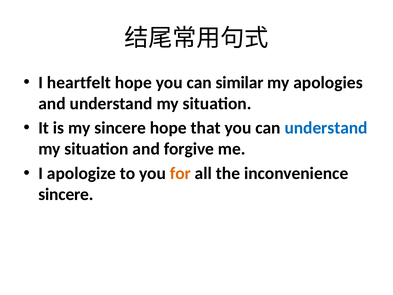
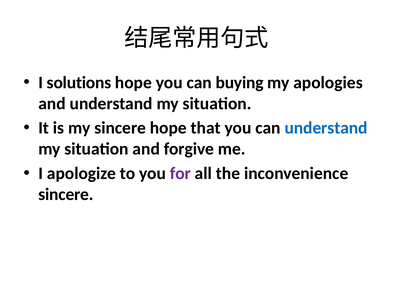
heartfelt: heartfelt -> solutions (79, 82)
similar: similar -> buying (240, 82)
for colour: orange -> purple (180, 173)
